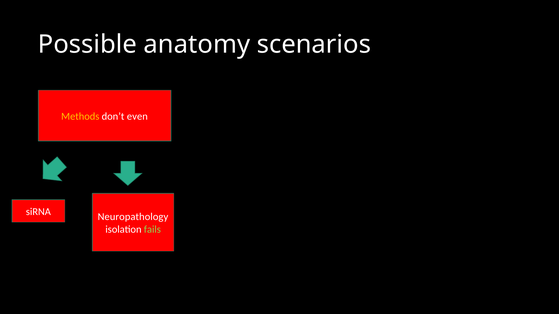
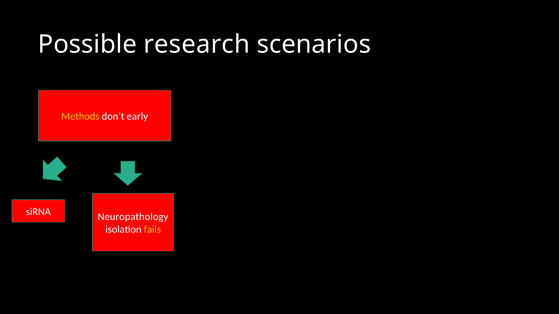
anatomy: anatomy -> research (197, 44)
even: even -> early (137, 117)
fails colour: light green -> yellow (152, 230)
